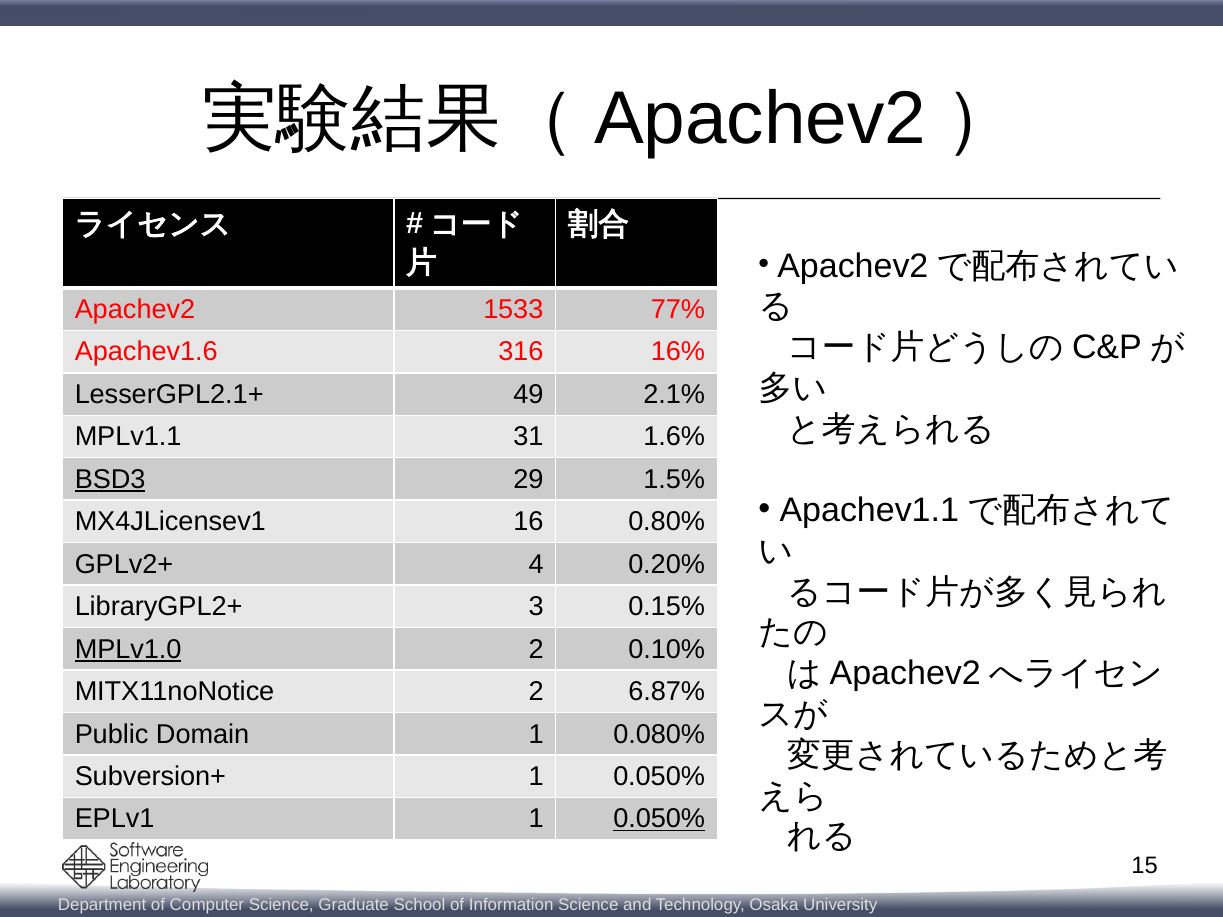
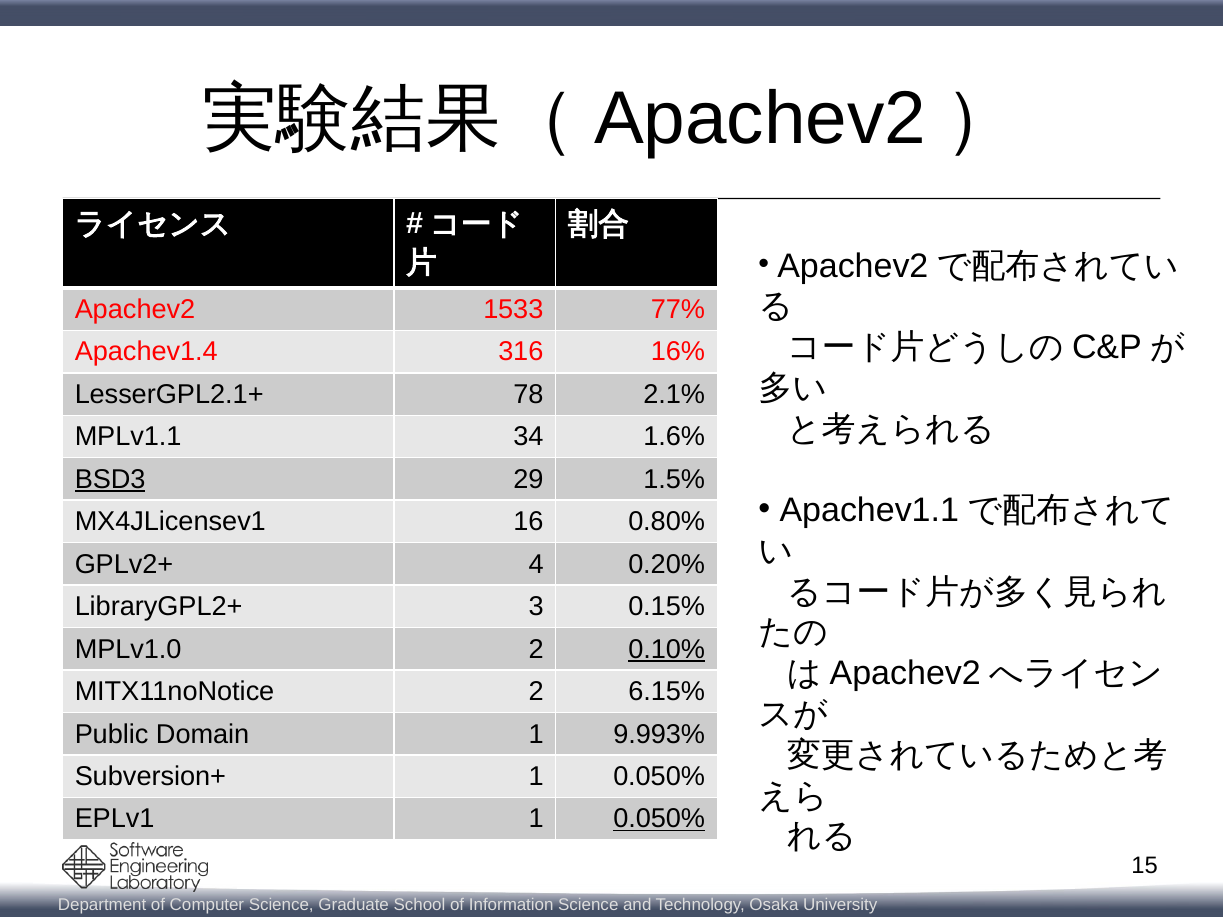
Apachev1.6: Apachev1.6 -> Apachev1.4 (146, 352)
49: 49 -> 78 (529, 395)
31: 31 -> 34 (529, 437)
MPLv1.0 underline: present -> none (128, 649)
0.10% underline: none -> present (667, 649)
6.87%: 6.87% -> 6.15% (667, 692)
0.080%: 0.080% -> 9.993% (659, 734)
